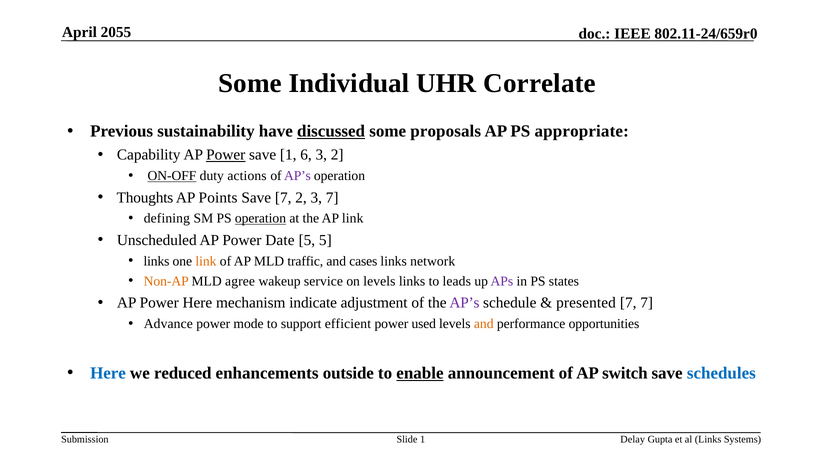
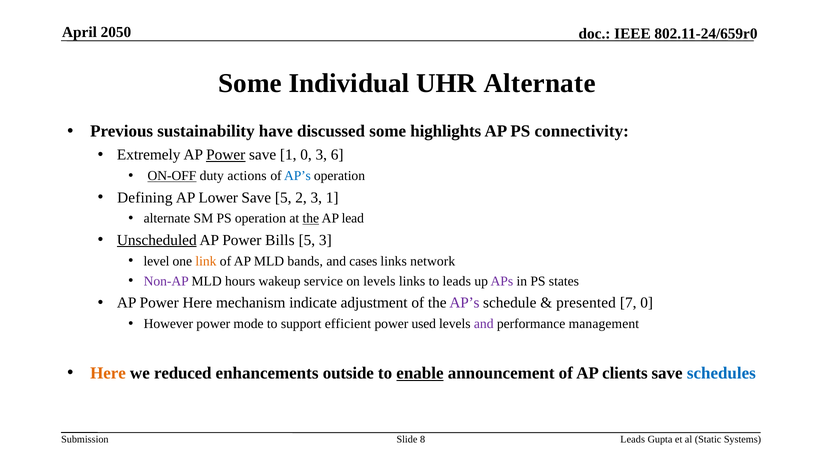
2055: 2055 -> 2050 (116, 32)
UHR Correlate: Correlate -> Alternate (540, 83)
discussed underline: present -> none (331, 132)
proposals: proposals -> highlights (446, 132)
appropriate: appropriate -> connectivity (582, 132)
Capability: Capability -> Extremely (149, 155)
1 6: 6 -> 0 (306, 155)
3 2: 2 -> 6 (337, 155)
AP’s colour: purple -> blue (297, 176)
Thoughts: Thoughts -> Defining (145, 198)
Points: Points -> Lower (218, 198)
Save 7: 7 -> 5 (283, 198)
3 7: 7 -> 1 (332, 198)
defining: defining -> alternate (167, 219)
operation underline: present -> none (260, 219)
the underline: none -> present (311, 219)
AP link: link -> lead (353, 219)
Unscheduled underline: none -> present (157, 240)
Date: Date -> Bills (280, 240)
5 5: 5 -> 3 (325, 240)
links: links -> level (157, 261)
traffic: traffic -> bands (305, 261)
Non-AP colour: orange -> purple (166, 282)
agree: agree -> hours (240, 282)
7 7: 7 -> 0 (647, 303)
Advance: Advance -> However (168, 324)
and colour: orange -> purple (484, 324)
opportunities: opportunities -> management (604, 324)
Here colour: blue -> orange (108, 373)
switch: switch -> clients (625, 373)
Slide 1: 1 -> 8 (423, 440)
Delay: Delay -> Leads (633, 440)
al Links: Links -> Static (708, 440)
